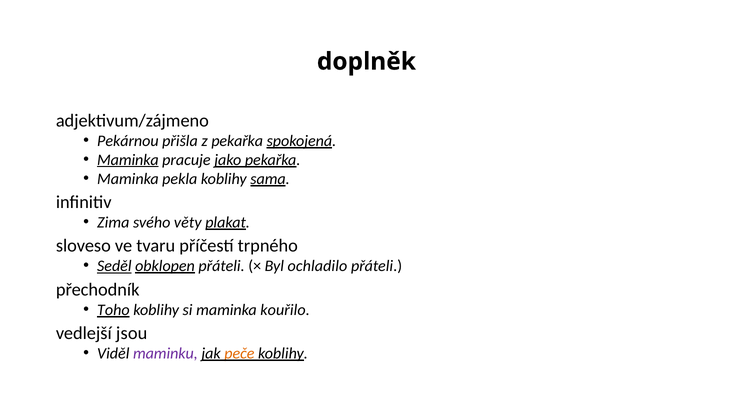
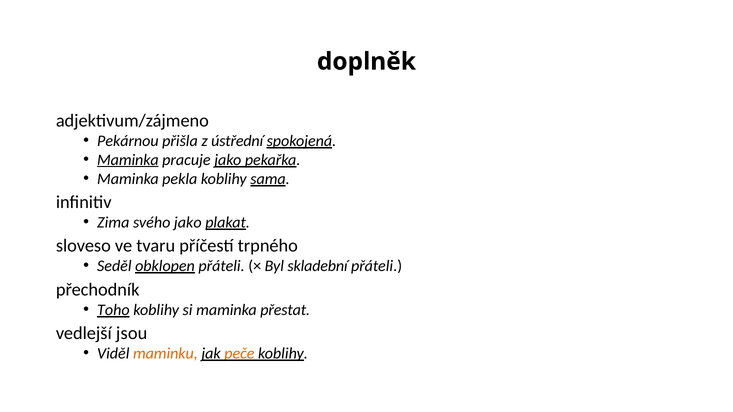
z pekařka: pekařka -> ústřední (237, 141)
svého věty: věty -> jako (188, 223)
Seděl underline: present -> none (114, 266)
ochladilo: ochladilo -> skladební (318, 266)
kouřilo: kouřilo -> přestat (285, 310)
maminku colour: purple -> orange (165, 354)
